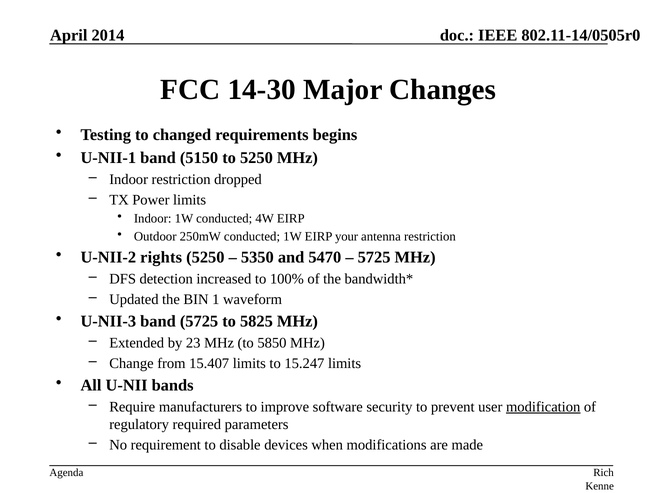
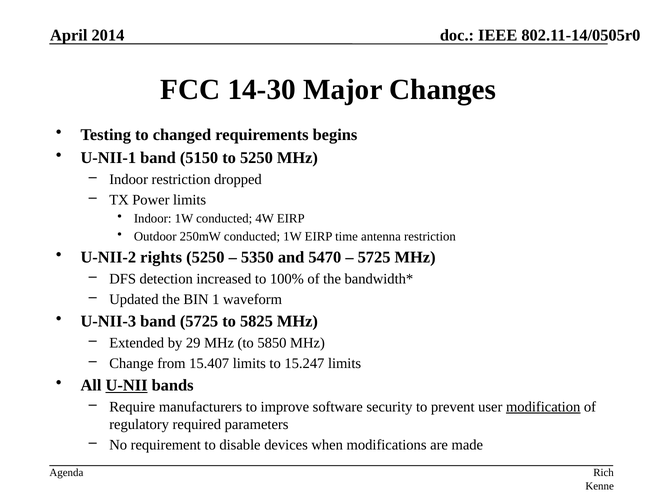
your: your -> time (347, 236)
23: 23 -> 29 (193, 343)
U-NII underline: none -> present (127, 385)
